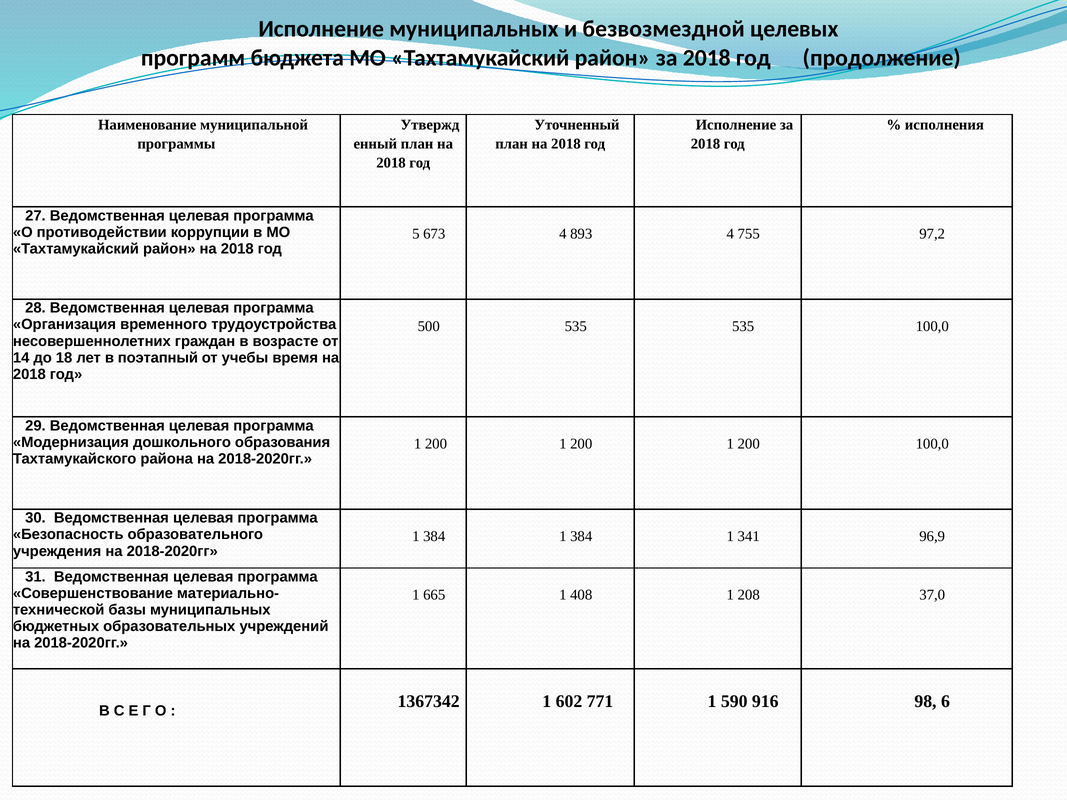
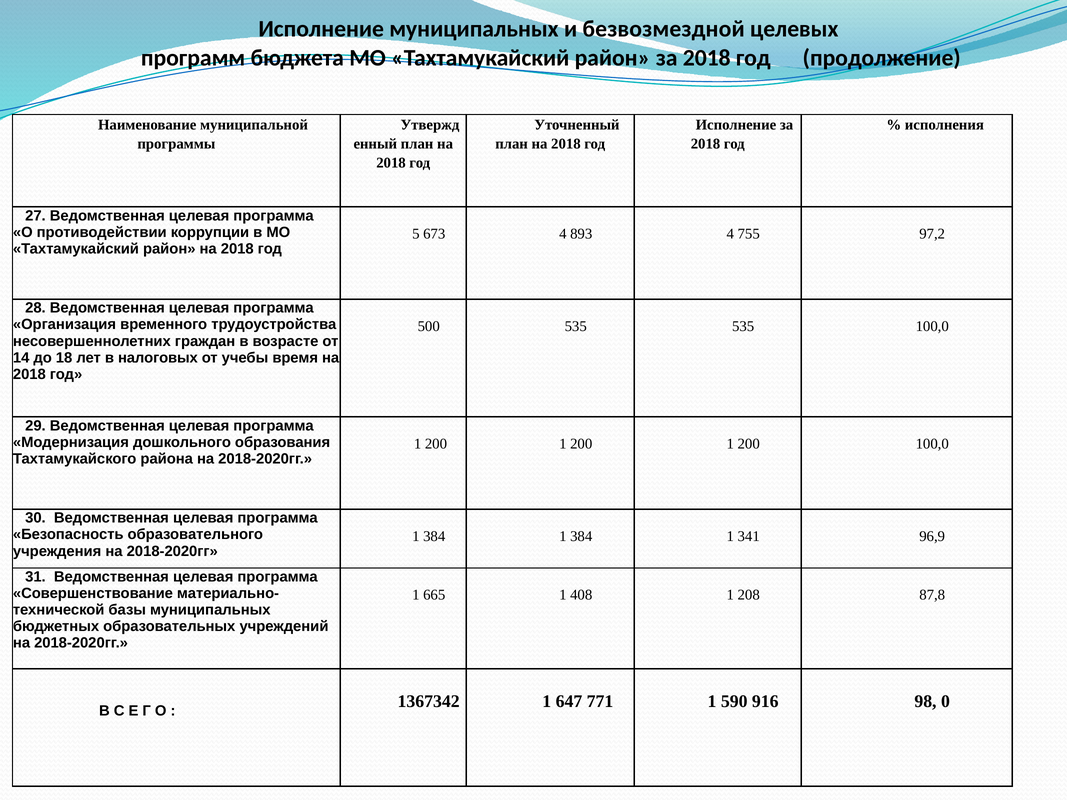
поэтапный: поэтапный -> налоговых (158, 358)
37,0: 37,0 -> 87,8 (932, 595)
602: 602 -> 647 (569, 702)
6: 6 -> 0 (945, 702)
